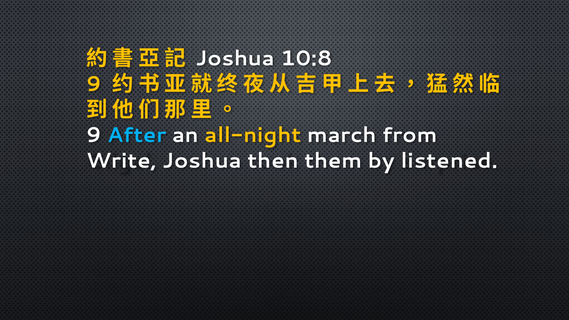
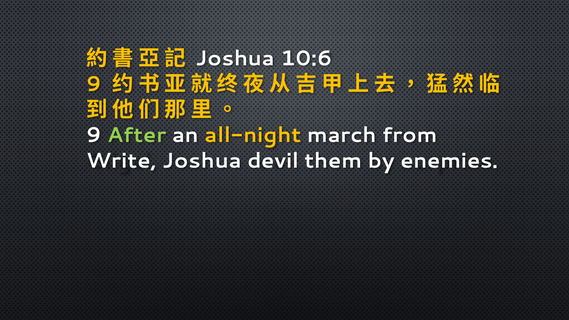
10:8: 10:8 -> 10:6 (306, 58)
After colour: light blue -> light green (137, 135)
then: then -> devil (273, 161)
listened: listened -> enemies (449, 161)
